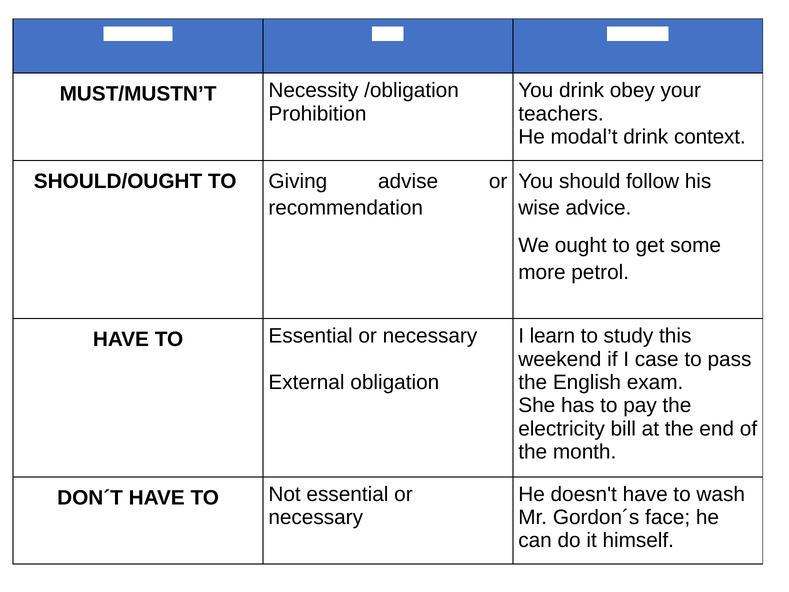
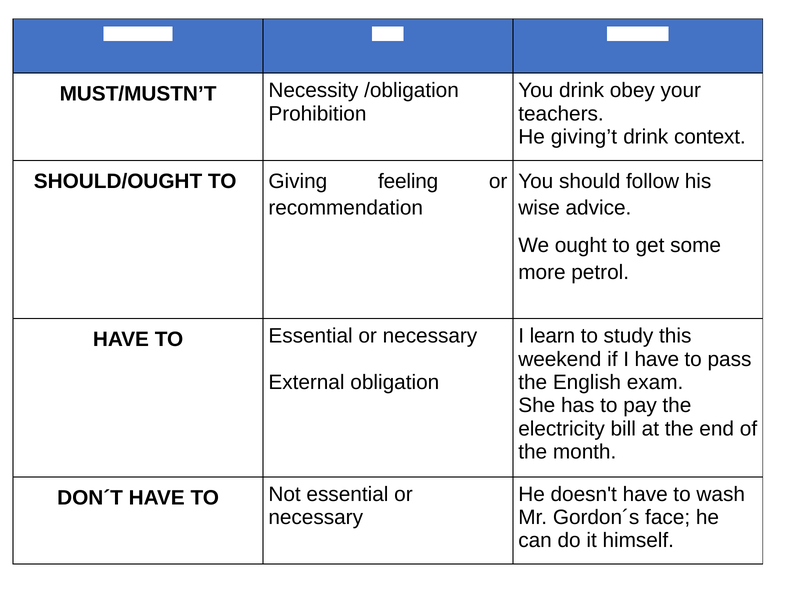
modal’t: modal’t -> giving’t (584, 137)
advise: advise -> feeling (408, 181)
I case: case -> have (657, 359)
